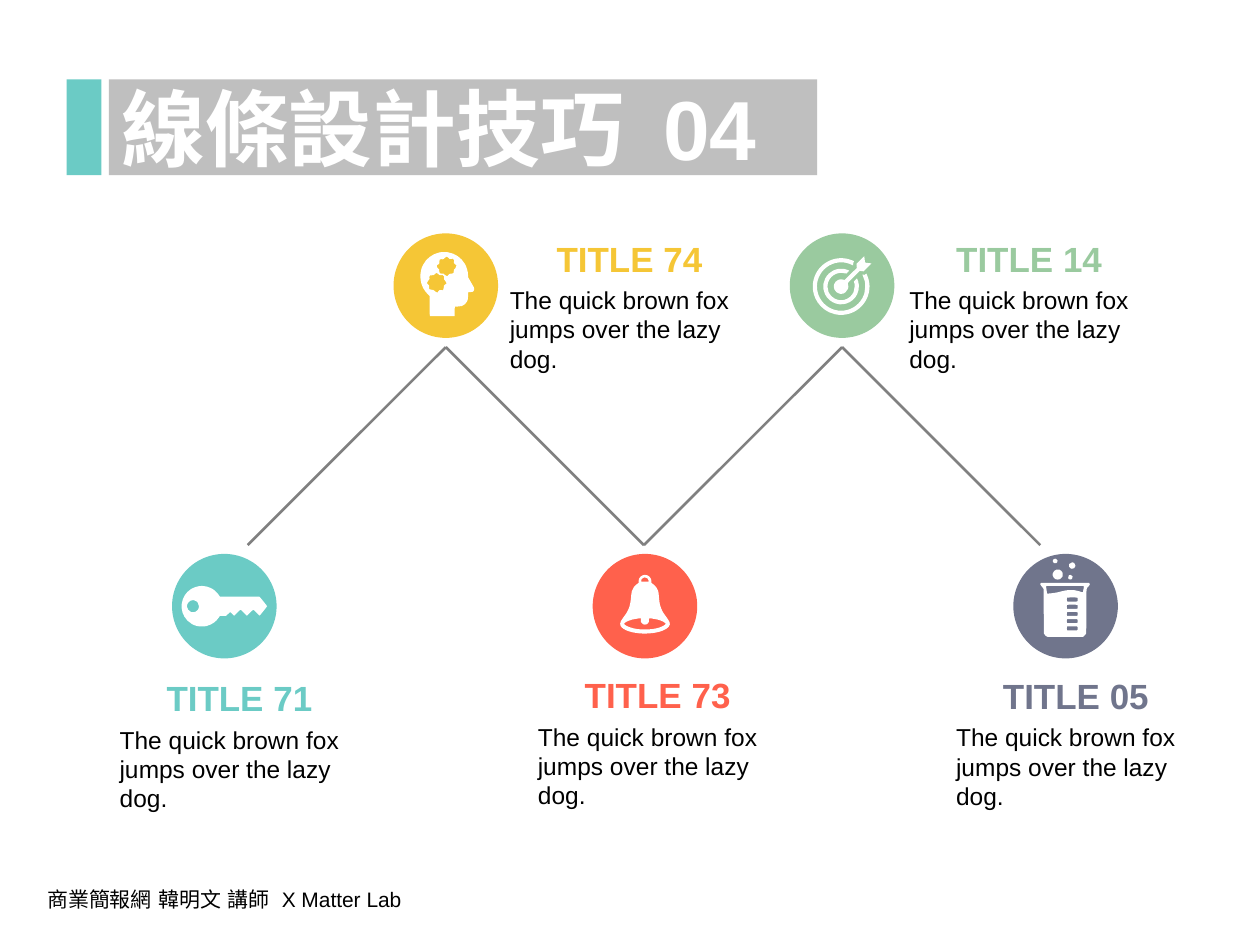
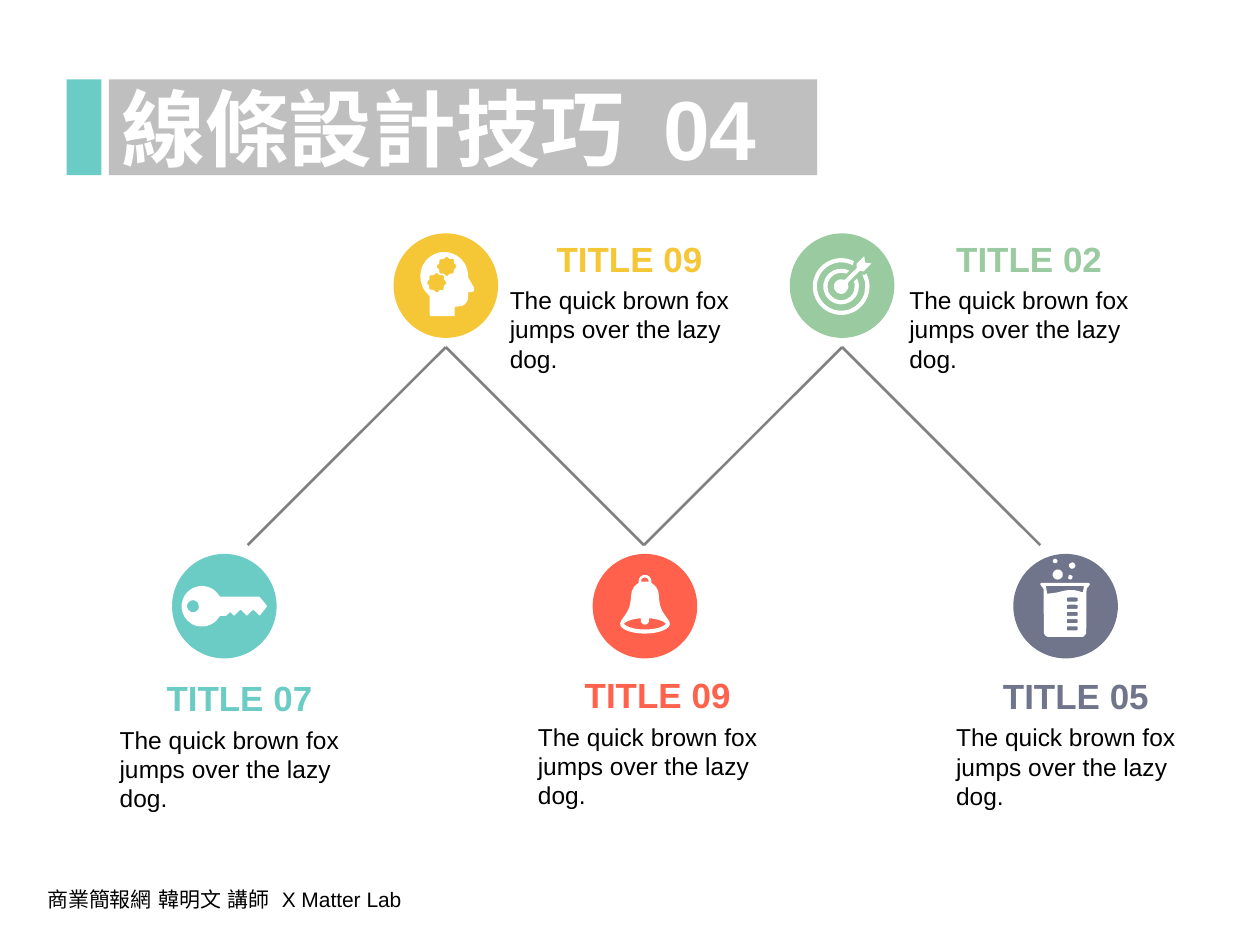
74: 74 -> 09 (683, 261)
14: 14 -> 02 (1082, 261)
73: 73 -> 09 (711, 698)
71: 71 -> 07 (293, 701)
